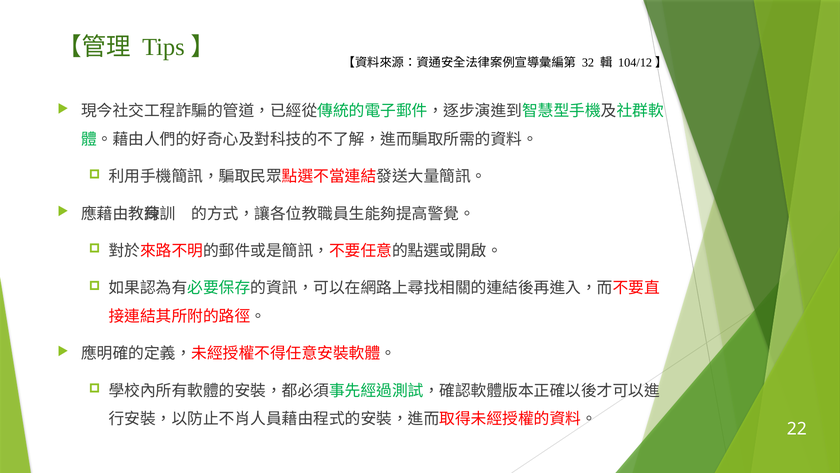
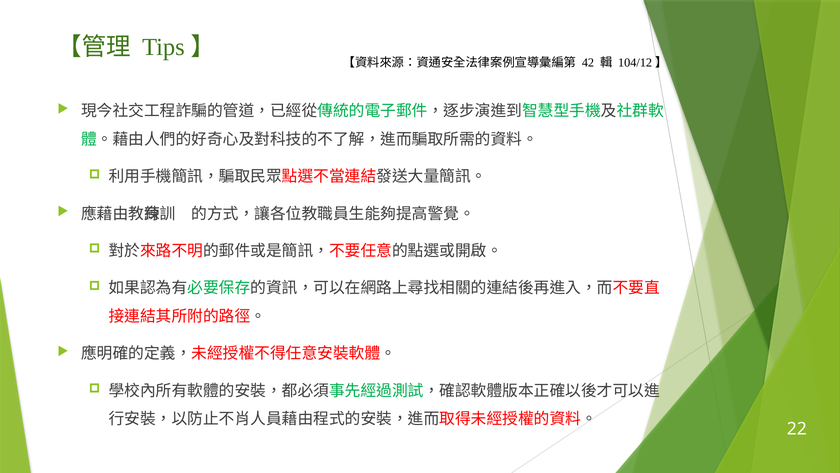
32: 32 -> 42 (588, 63)
